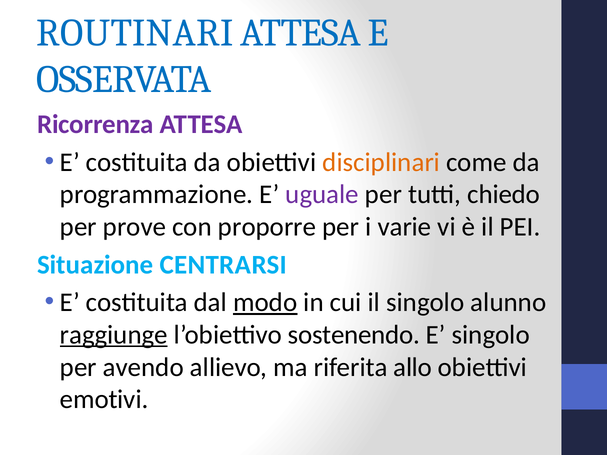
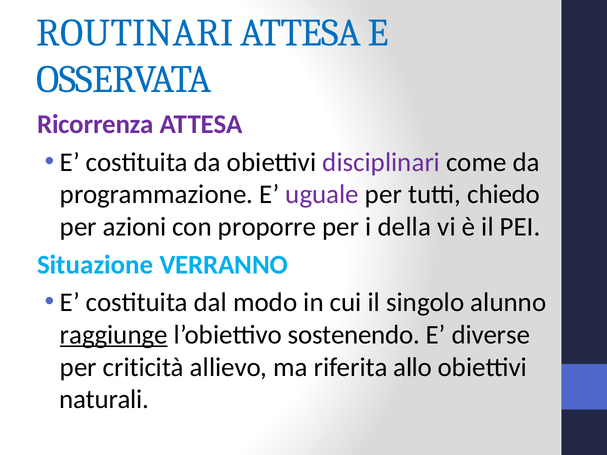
disciplinari colour: orange -> purple (381, 162)
prove: prove -> azioni (135, 227)
varie: varie -> della (404, 227)
CENTRARSI: CENTRARSI -> VERRANNO (224, 265)
modo underline: present -> none (265, 303)
E singolo: singolo -> diverse (491, 335)
avendo: avendo -> criticità (143, 367)
emotivi: emotivi -> naturali (104, 400)
